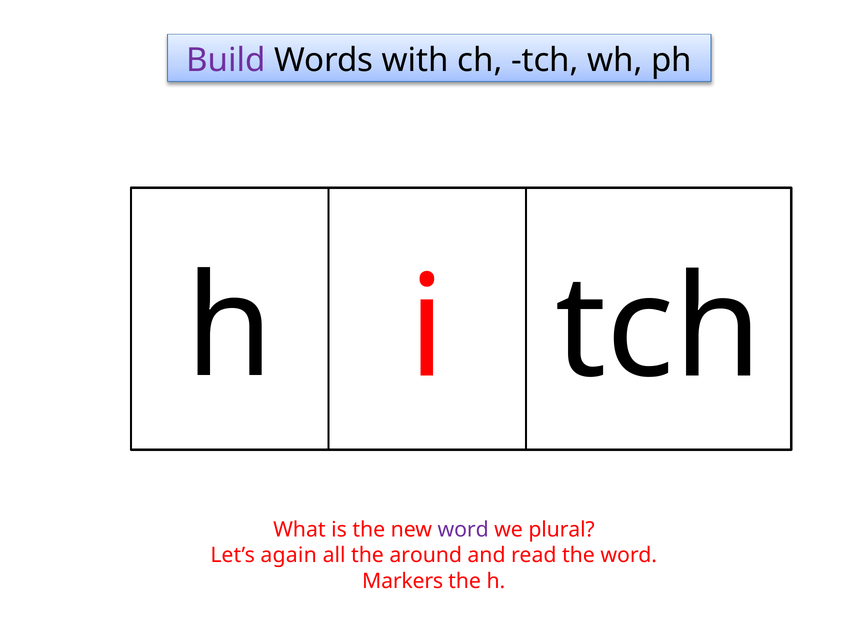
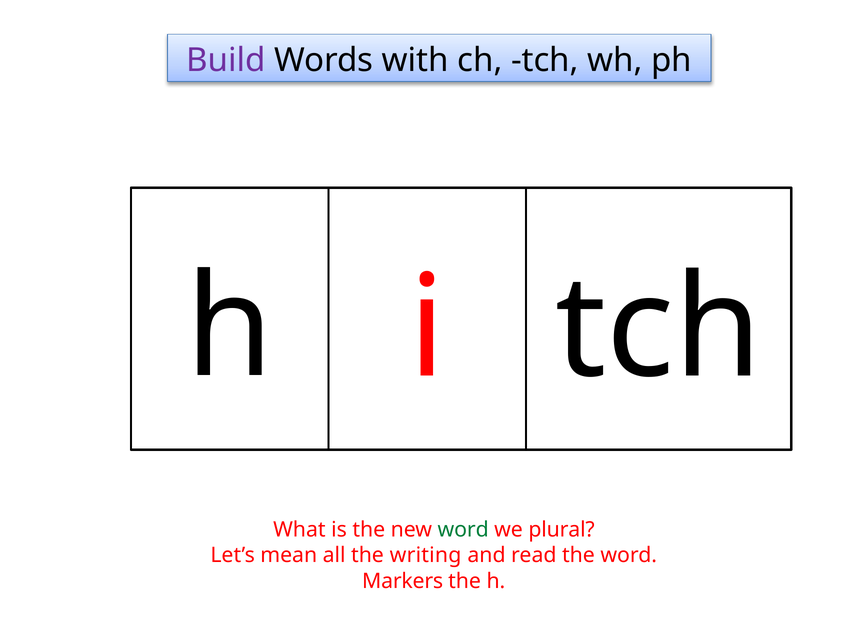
word colour: purple -> green (463, 529)
again: again -> mean (289, 555)
around: around -> writing (426, 555)
